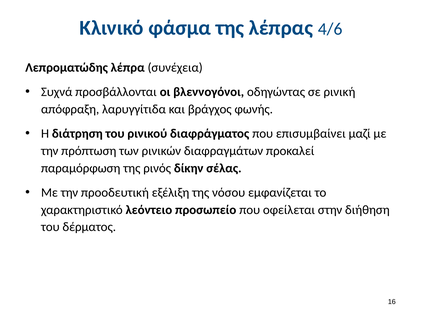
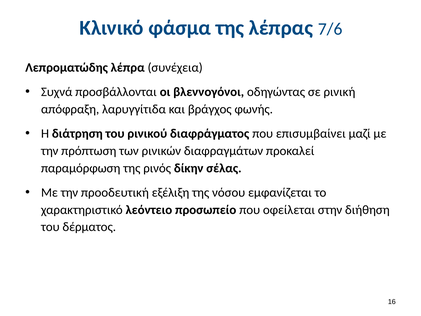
4/6: 4/6 -> 7/6 (330, 29)
